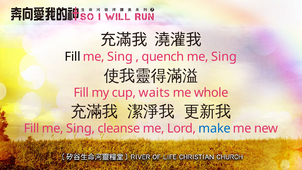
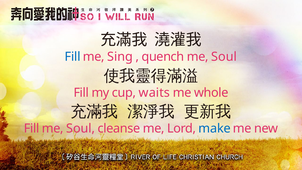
Fill colour: black -> blue (73, 57)
quench me Sing: Sing -> Soul (224, 57)
Sing: Sing -> Soul (81, 128)
